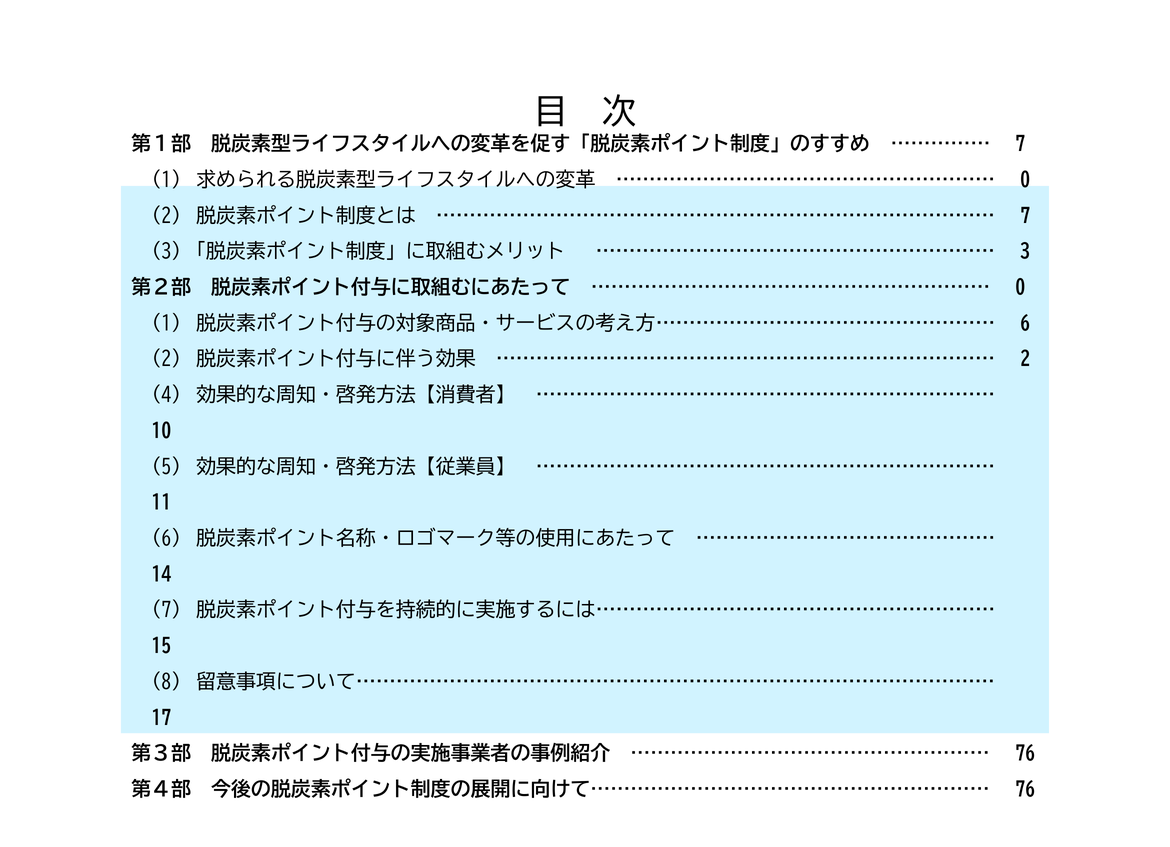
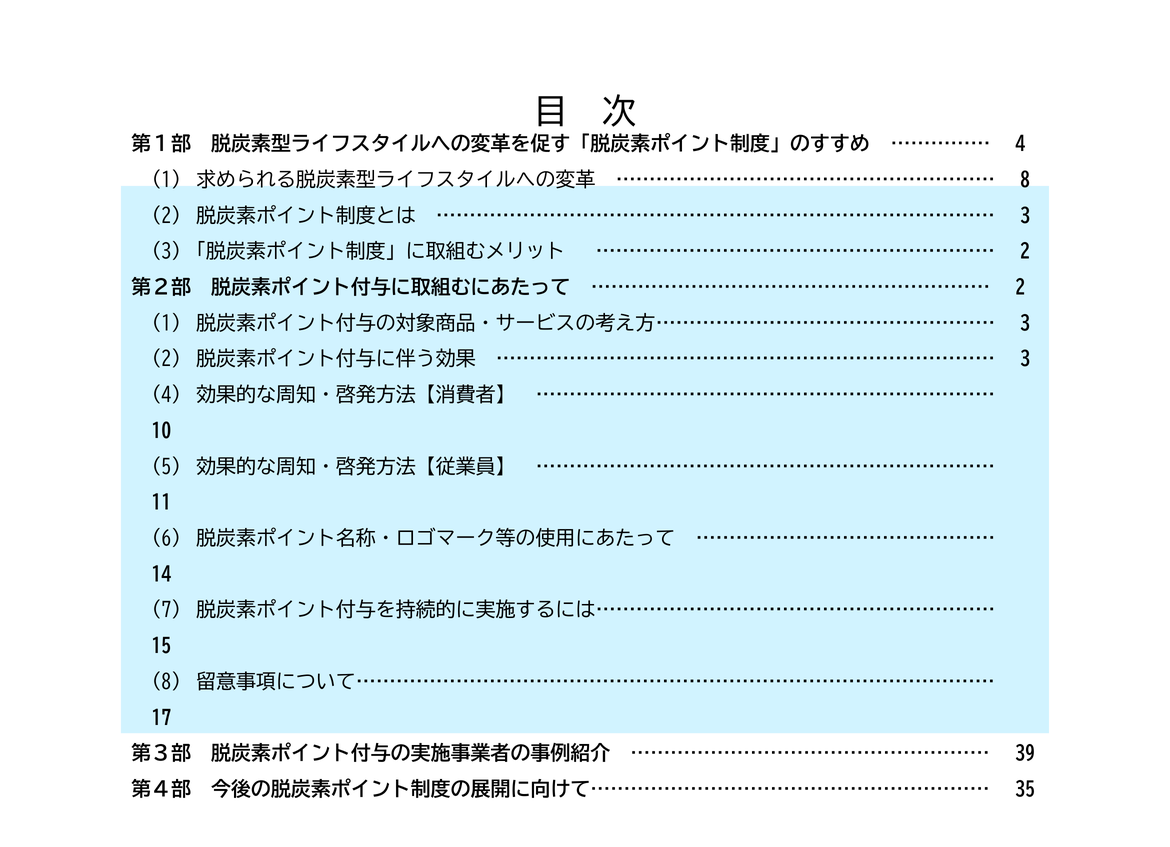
7: 7 -> 4 (1020, 144)
0: 0 -> 8 (1025, 180)
7: 7 -> 3 (1025, 216)
3: 3 -> 2 (1025, 252)
0: 0 -> 2 (1020, 288)
6: 6 -> 3 (1025, 324)
2: 2 -> 3 (1025, 359)
76: 76 -> 39 (1025, 754)
76: 76 -> 35 (1025, 790)
